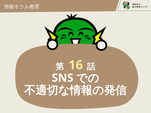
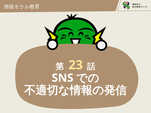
16: 16 -> 23 (76, 65)
